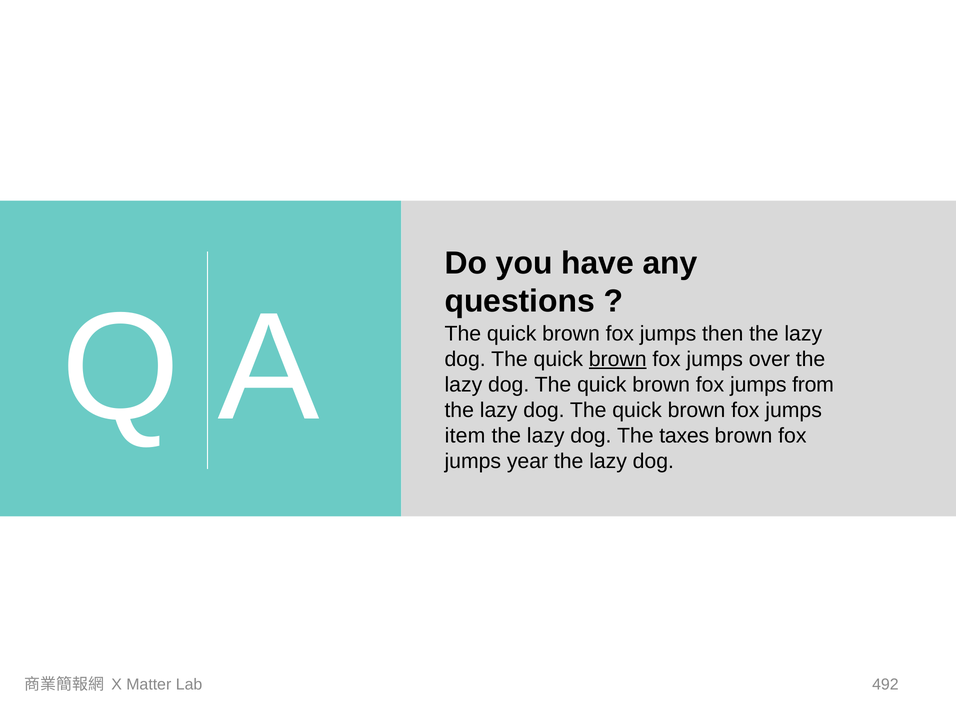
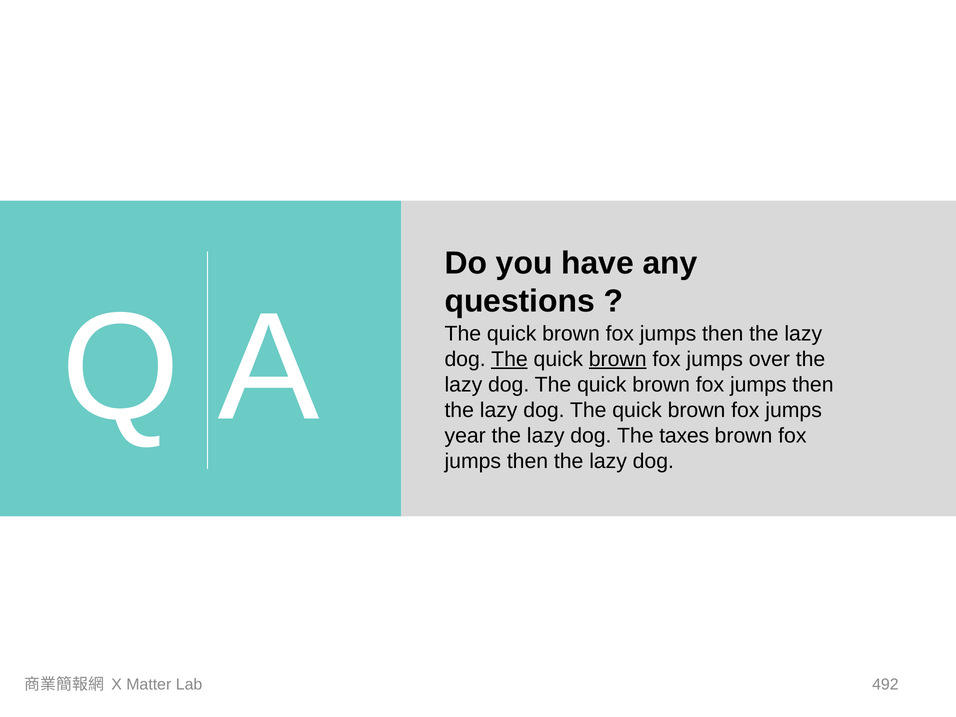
The underline: none -> present (509, 359)
from: from -> then (813, 385)
item: item -> year (465, 436)
year: year -> then (528, 461)
